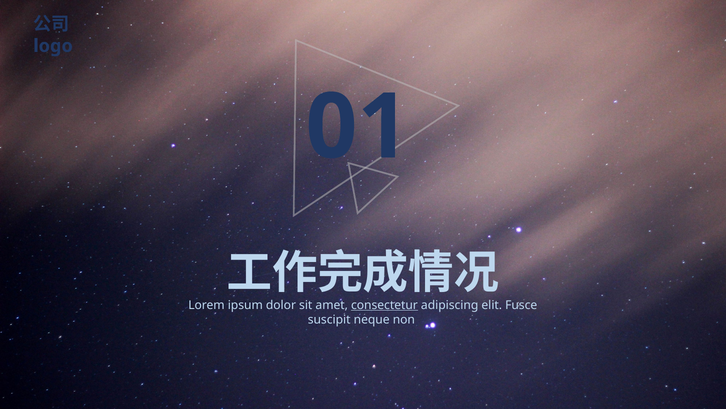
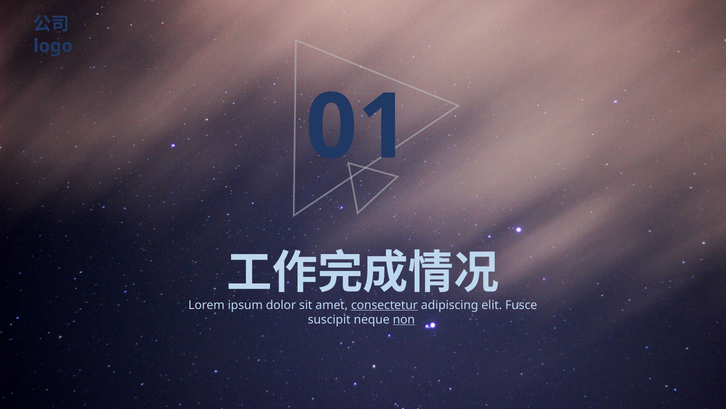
non underline: none -> present (404, 319)
